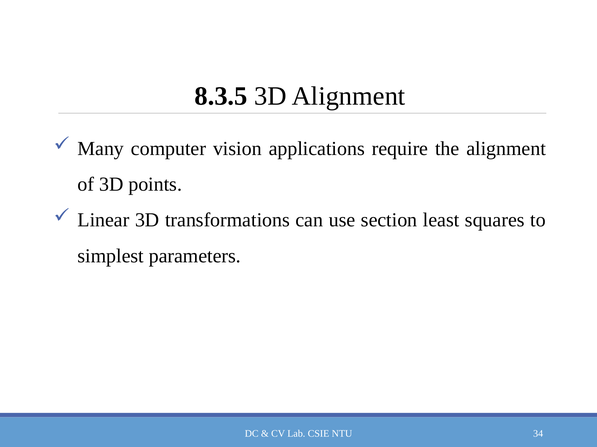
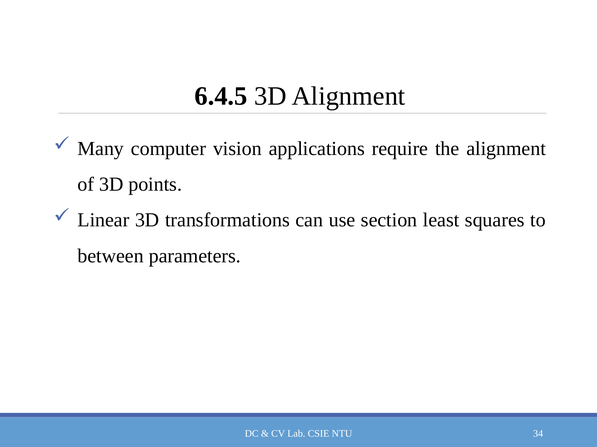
8.3.5: 8.3.5 -> 6.4.5 (221, 96)
simplest: simplest -> between (111, 256)
